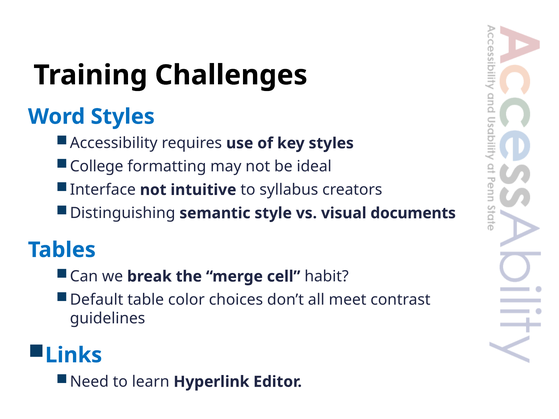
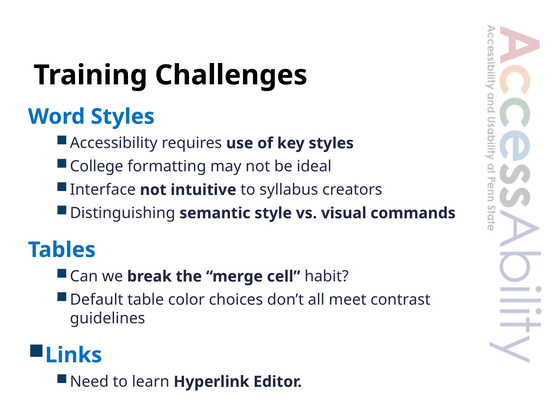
documents: documents -> commands (413, 213)
